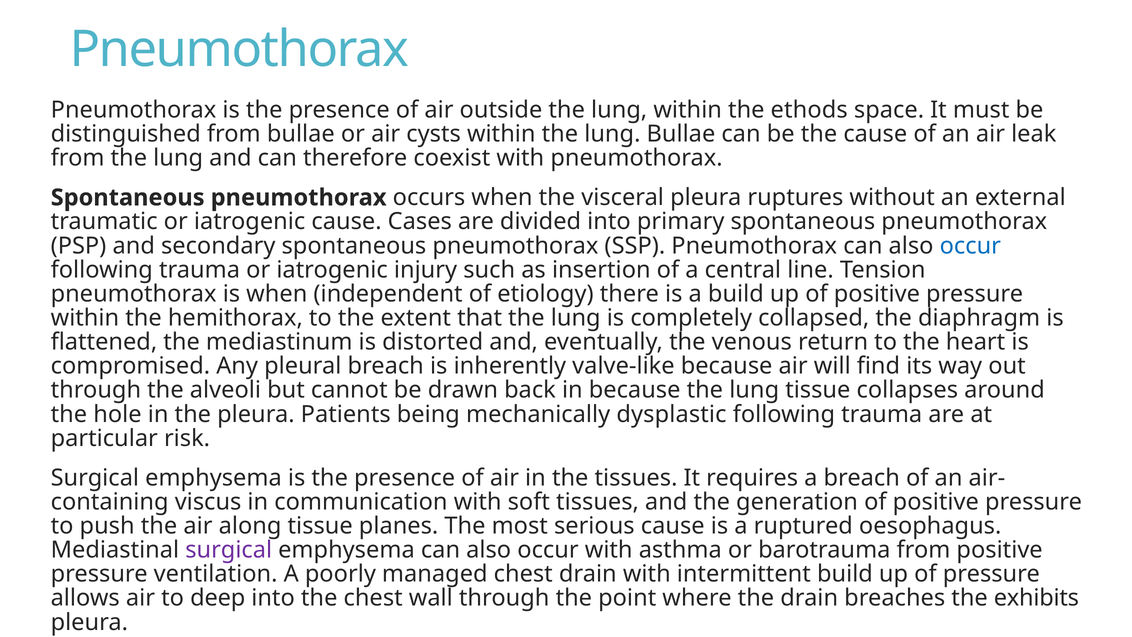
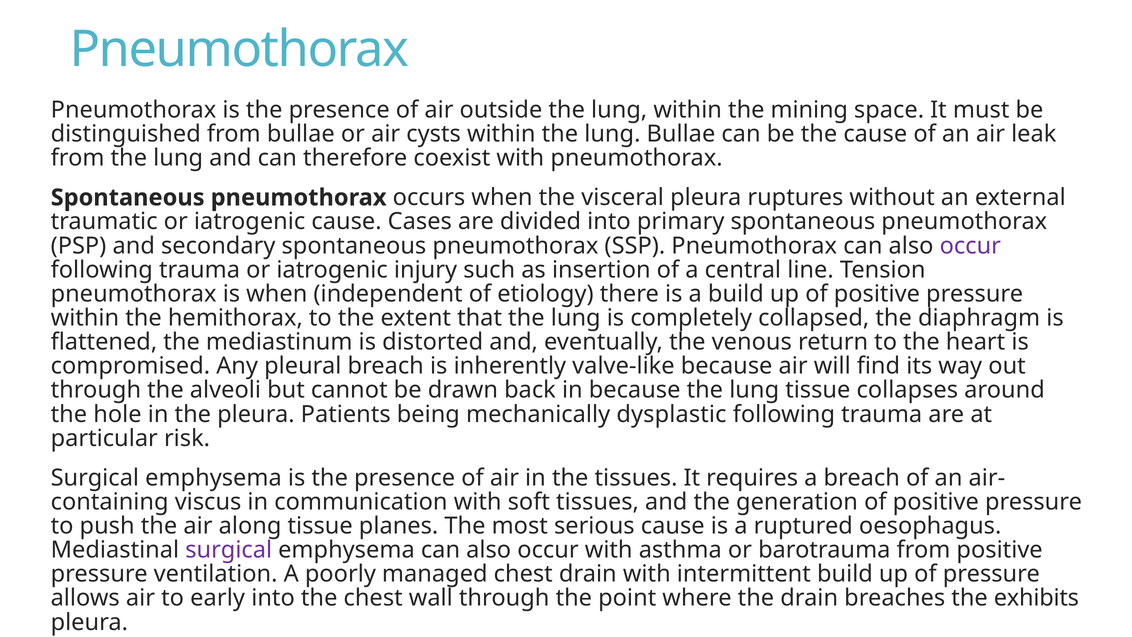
ethods: ethods -> mining (809, 110)
occur colour: blue -> purple (970, 246)
deep: deep -> early (218, 598)
